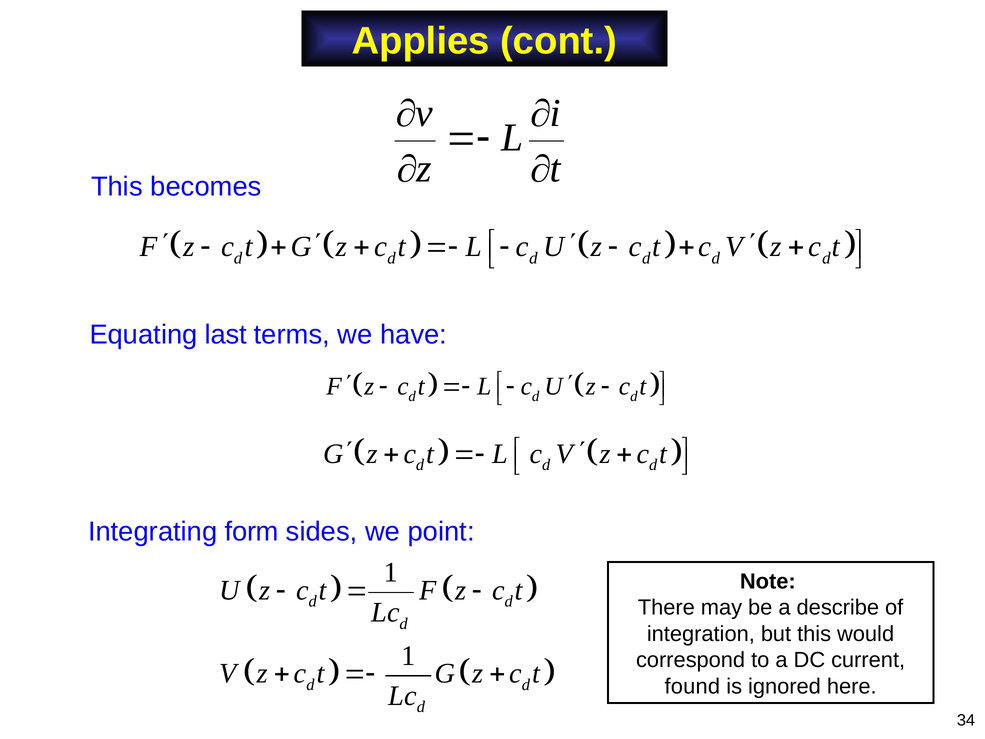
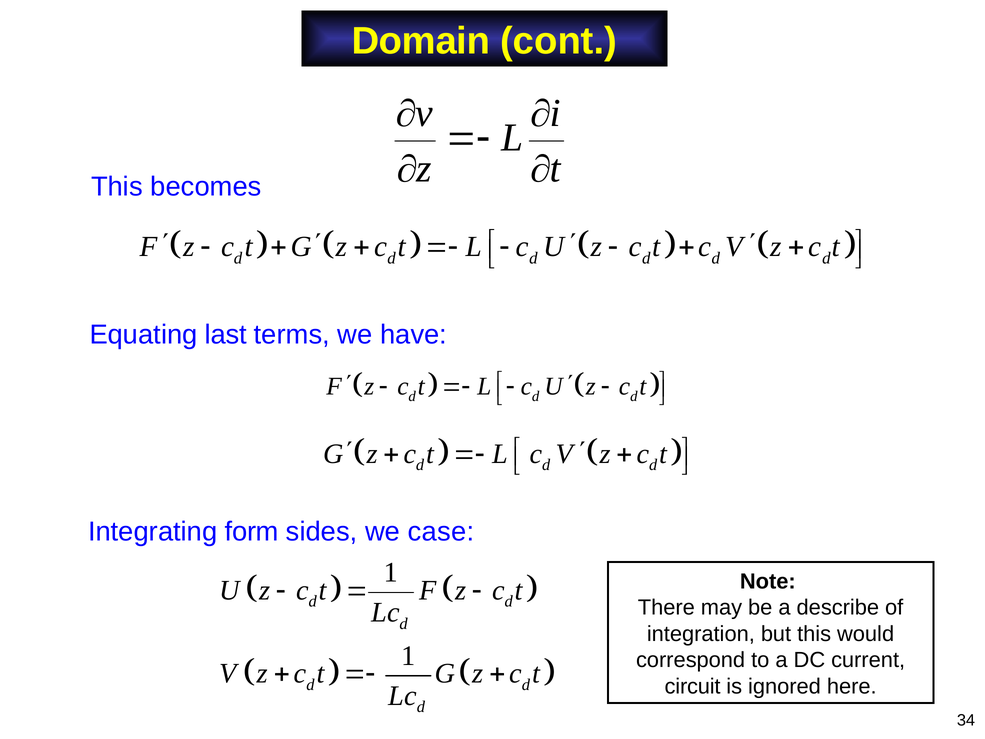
Applies: Applies -> Domain (421, 41)
point: point -> case (441, 532)
found: found -> circuit (693, 686)
